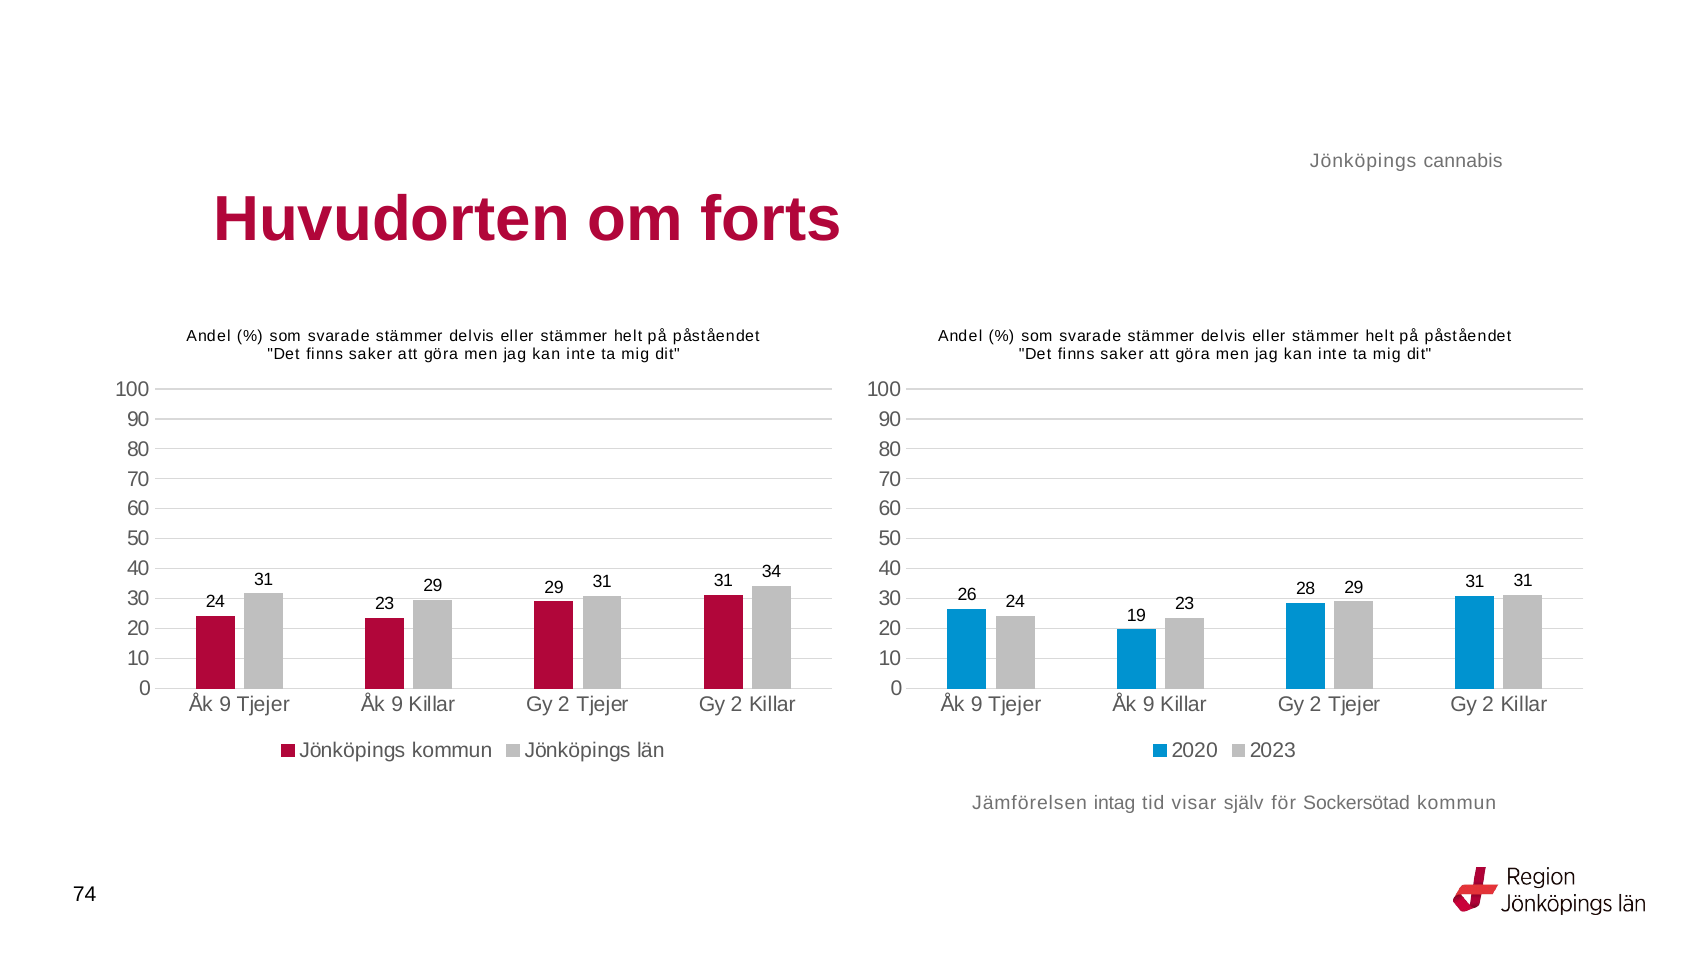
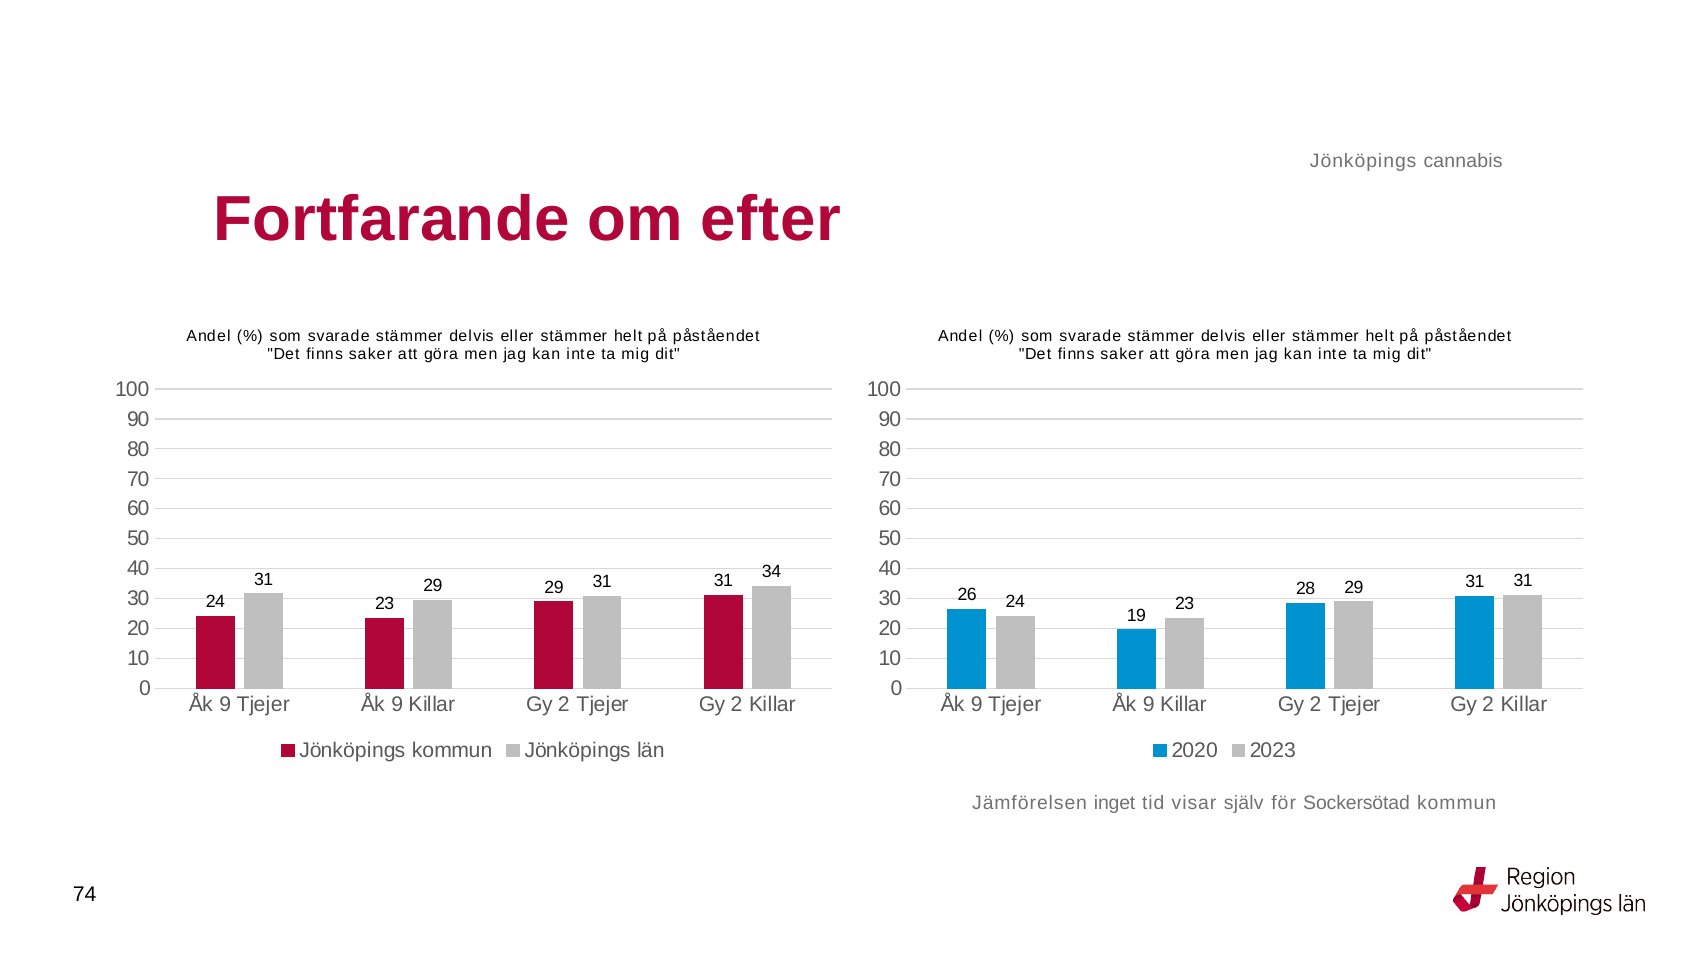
Huvudorten: Huvudorten -> Fortfarande (391, 220)
forts: forts -> efter (771, 220)
intag: intag -> inget (1115, 803)
